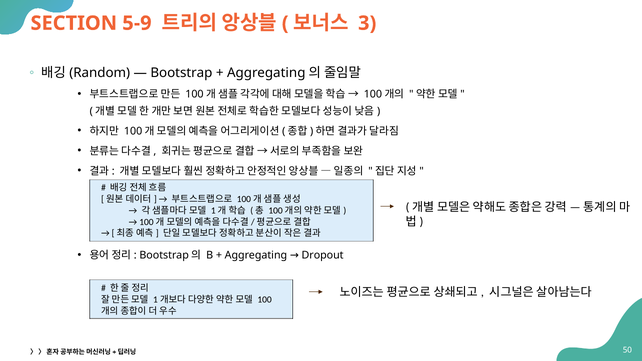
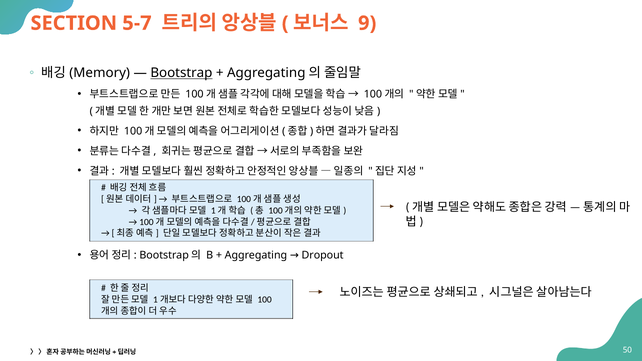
5-9: 5-9 -> 5-7 (137, 23)
3: 3 -> 9 (367, 23)
Random: Random -> Memory (100, 73)
Bootstrap underline: none -> present (181, 73)
